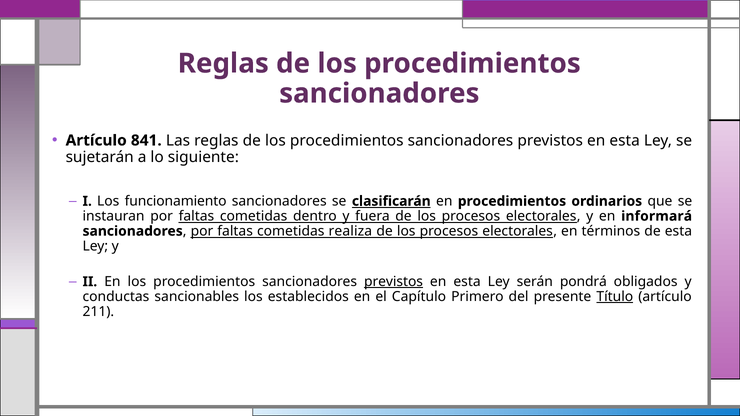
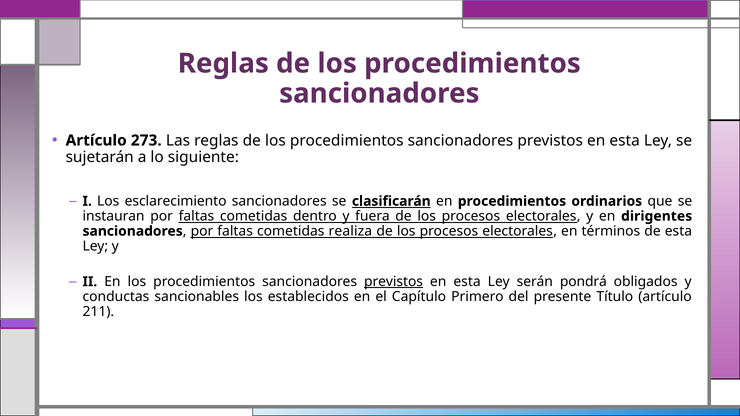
841: 841 -> 273 (146, 141)
funcionamiento: funcionamiento -> esclarecimiento (176, 201)
informará: informará -> dirigentes (657, 216)
Título underline: present -> none (615, 297)
